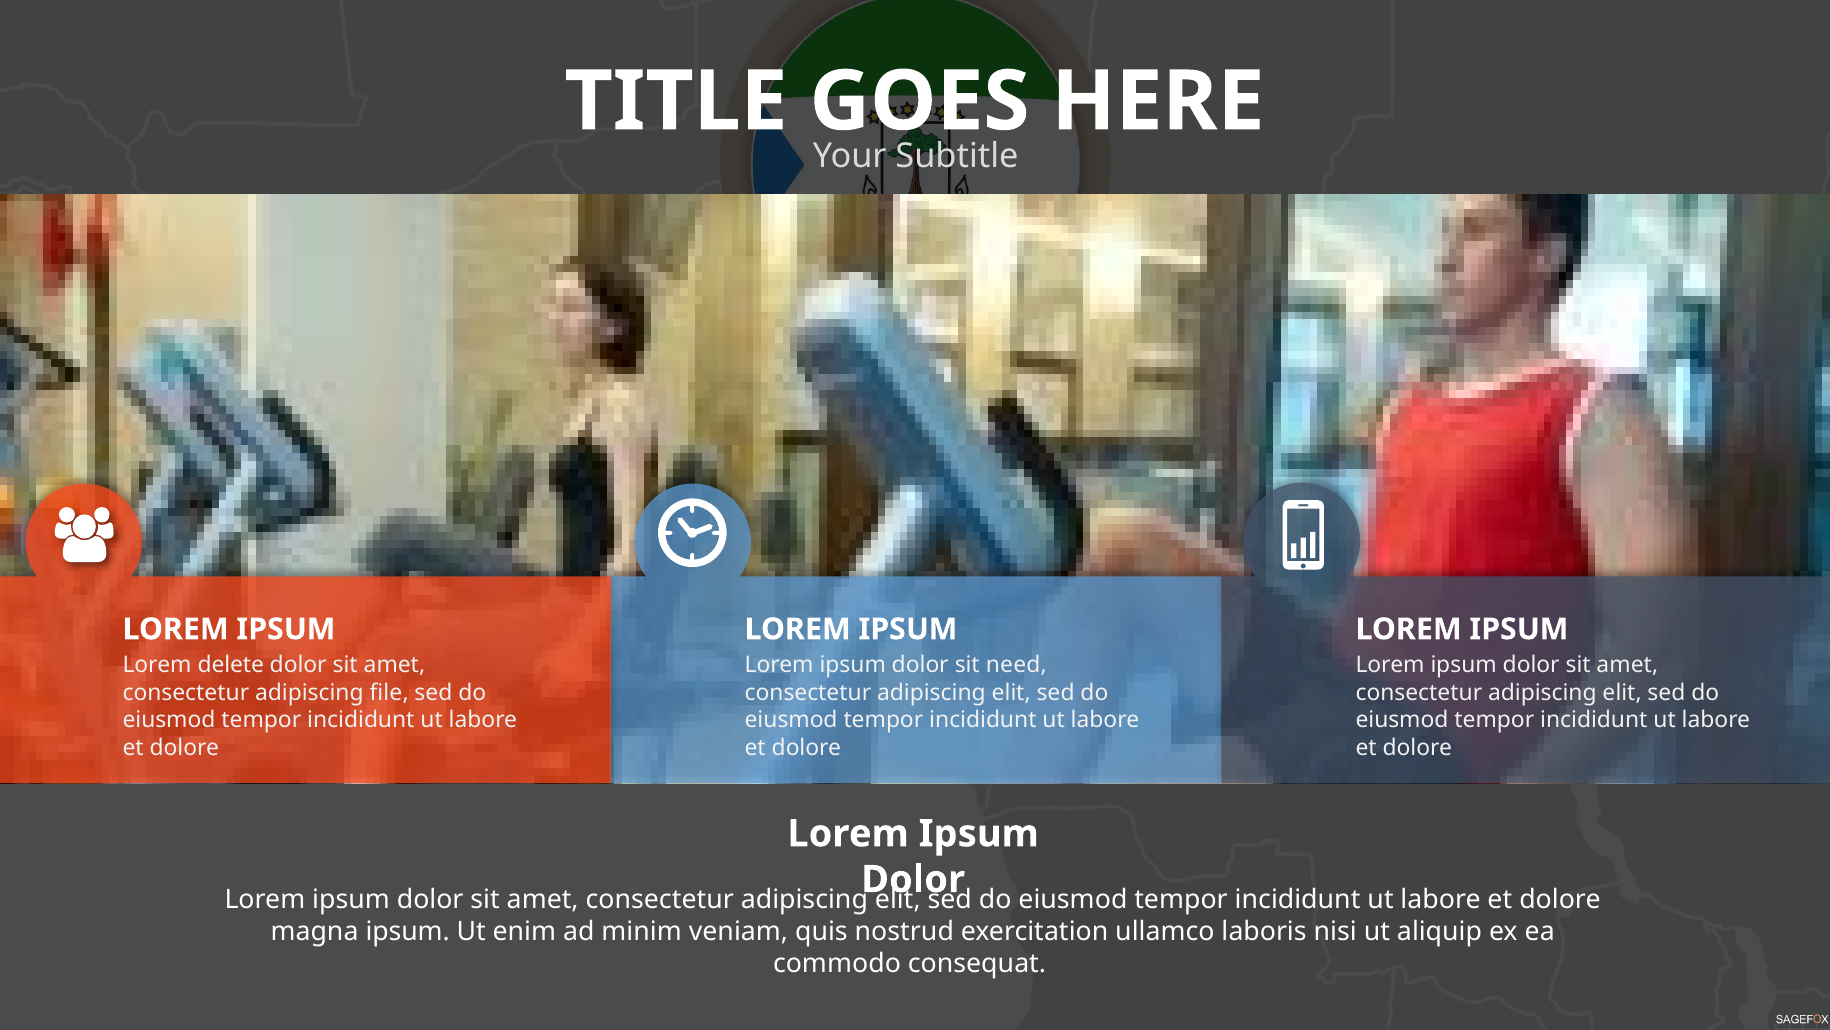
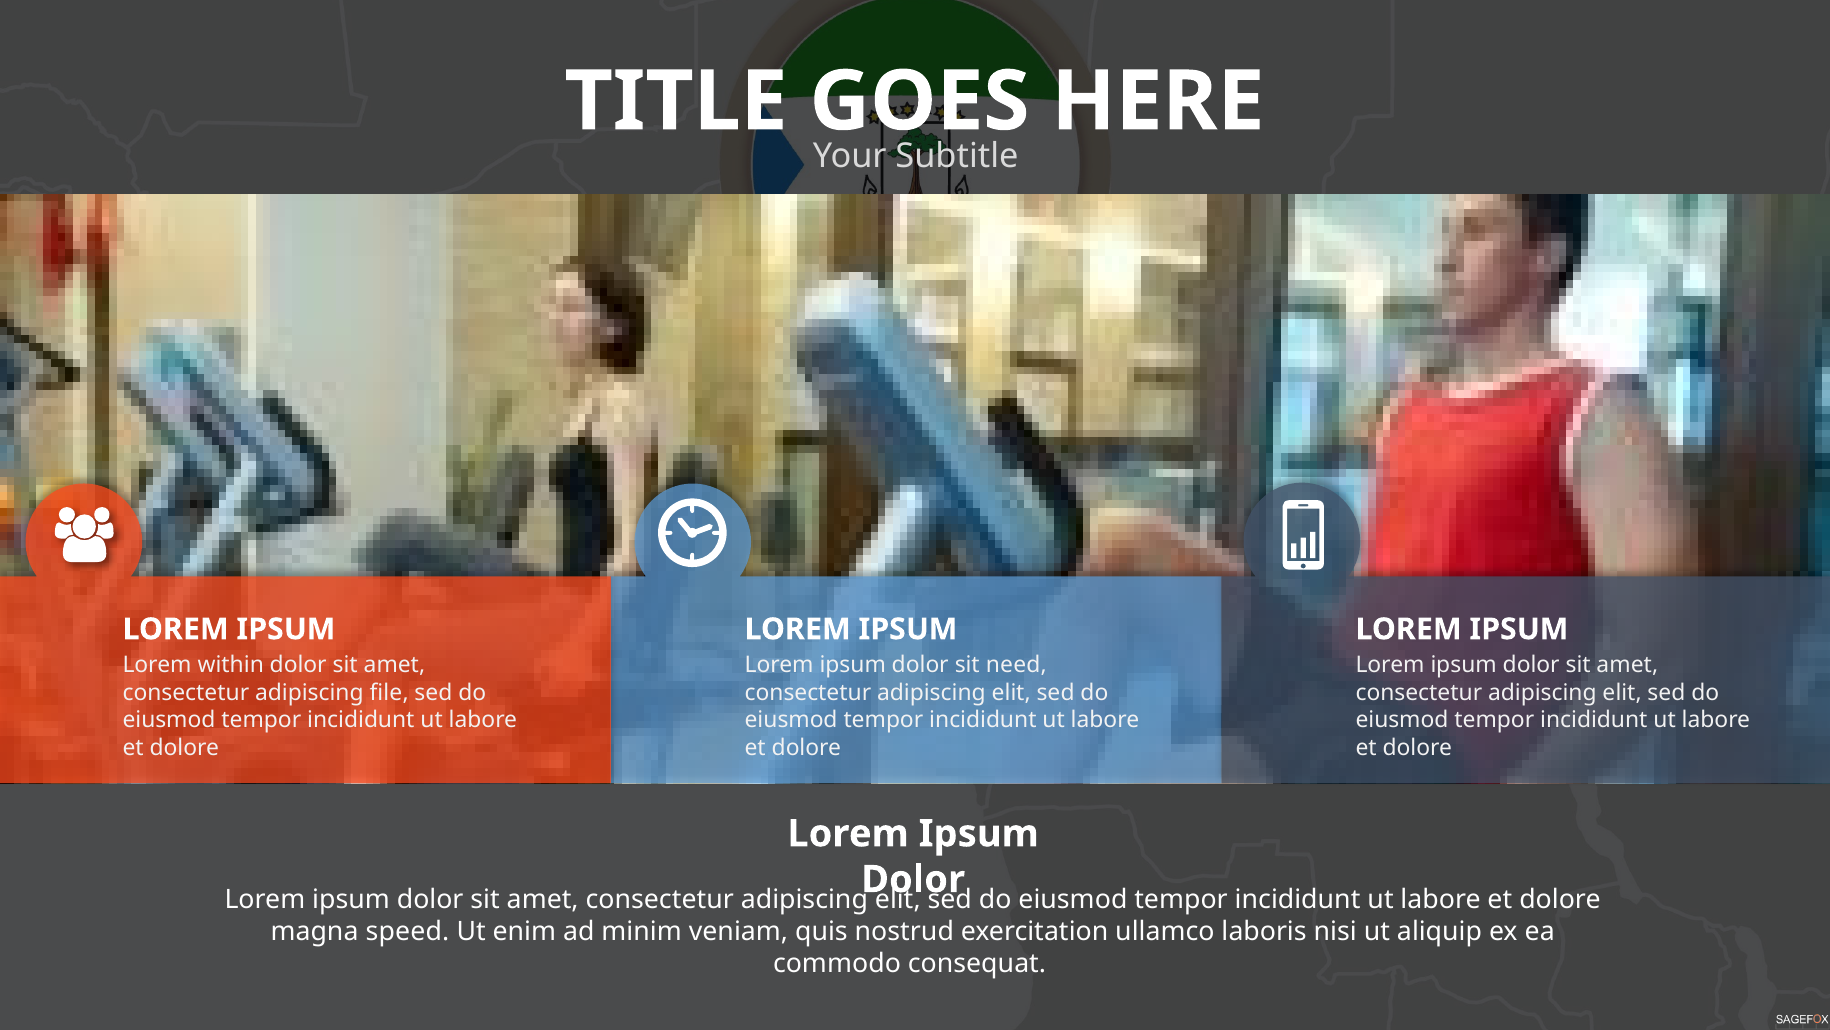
delete: delete -> within (231, 665)
magna ipsum: ipsum -> speed (407, 931)
